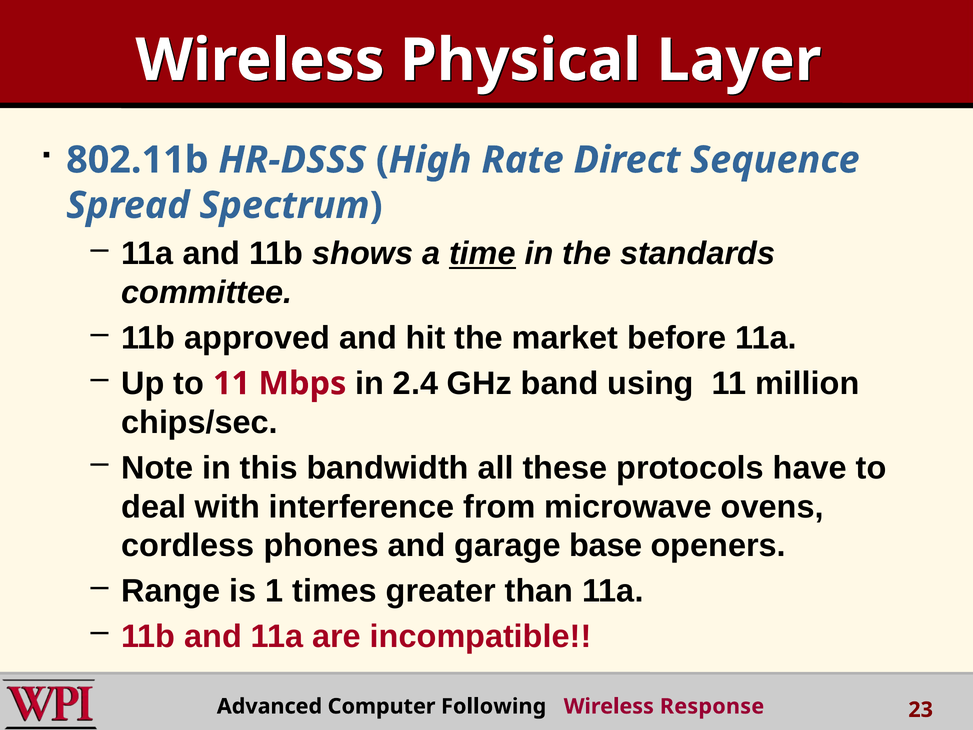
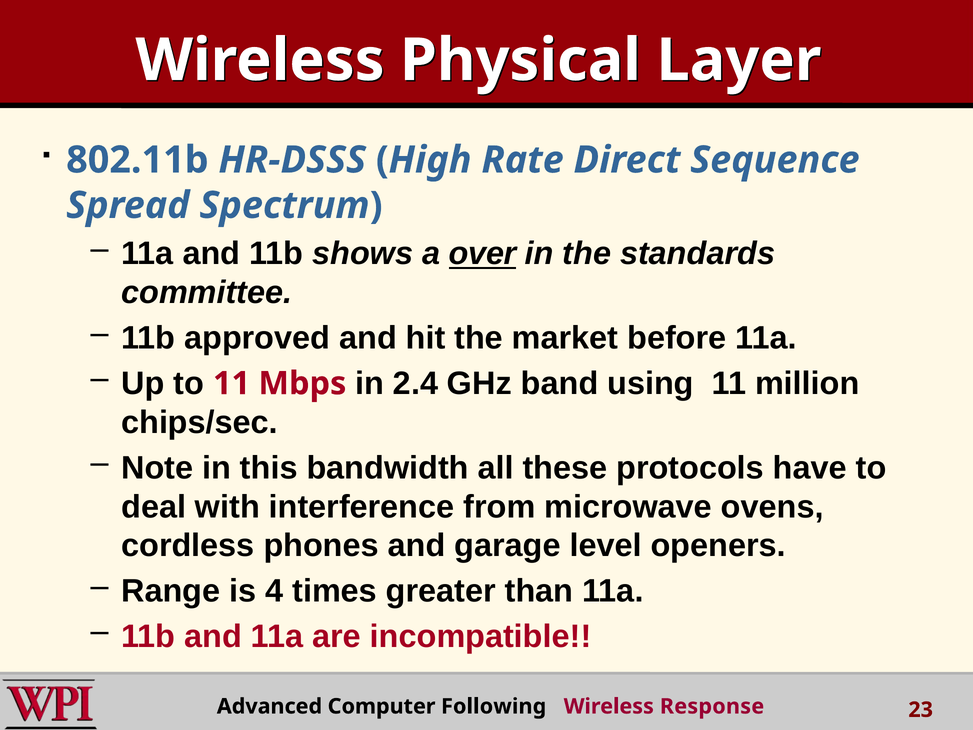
time: time -> over (483, 254)
base: base -> level (606, 546)
1: 1 -> 4 (274, 591)
